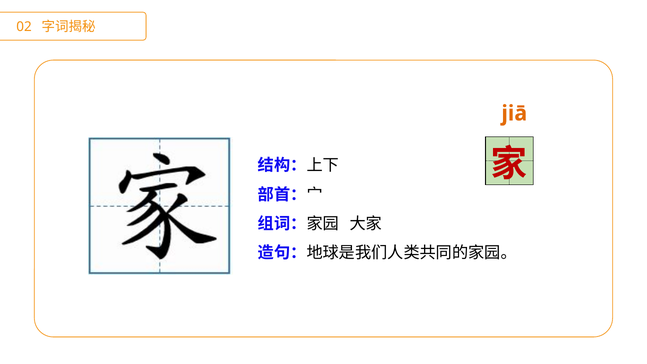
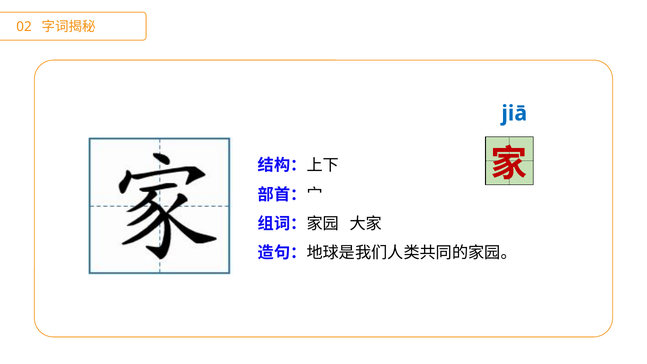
jiā colour: orange -> blue (514, 113)
